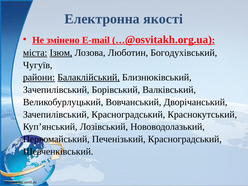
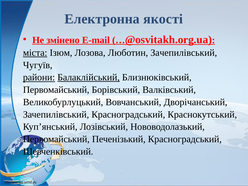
Ізюм underline: present -> none (61, 53)
Люботин Богодухівський: Богодухівський -> Зачепилівський (184, 53)
Зачепилівський: Зачепилівський -> Первомайський (56, 90)
